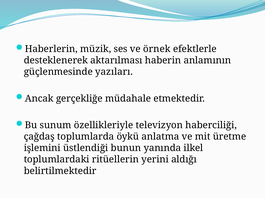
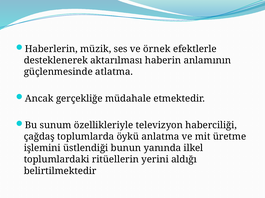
yazıları: yazıları -> atlatma (114, 72)
